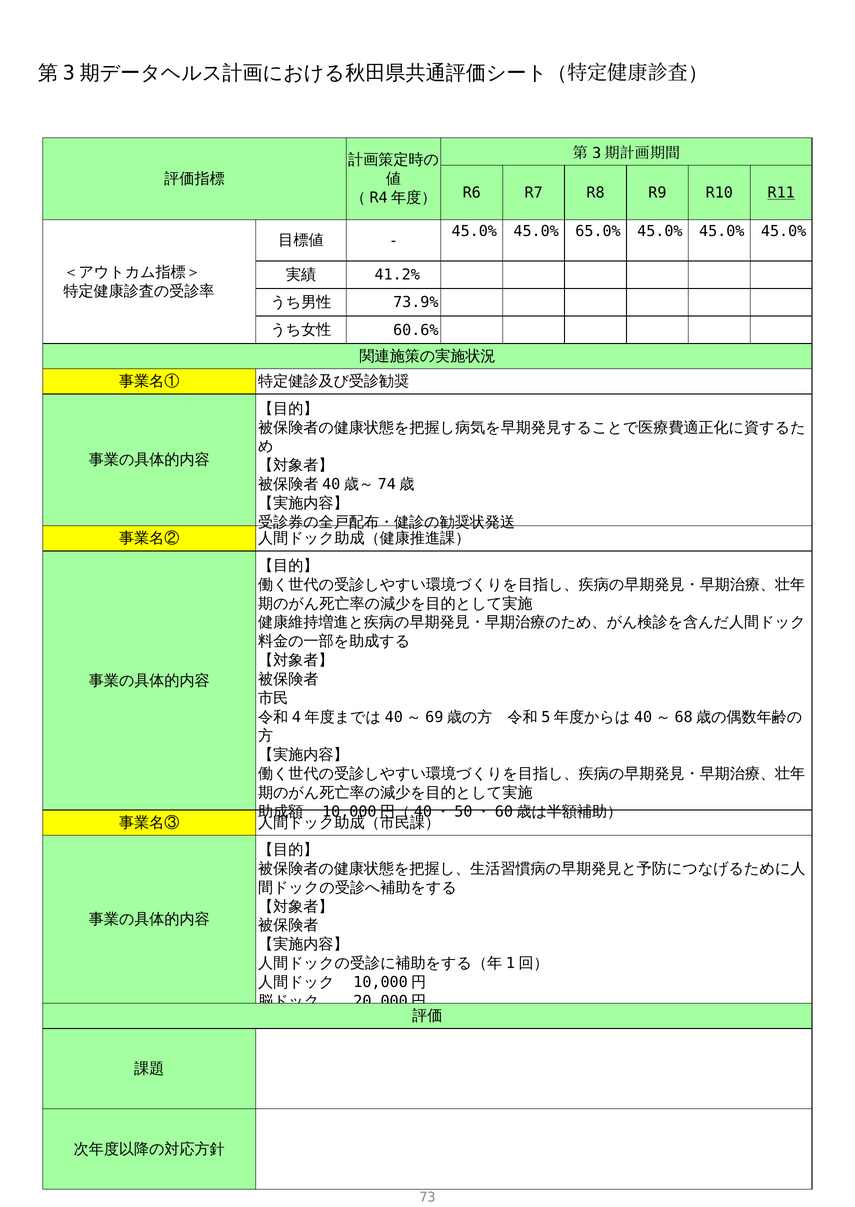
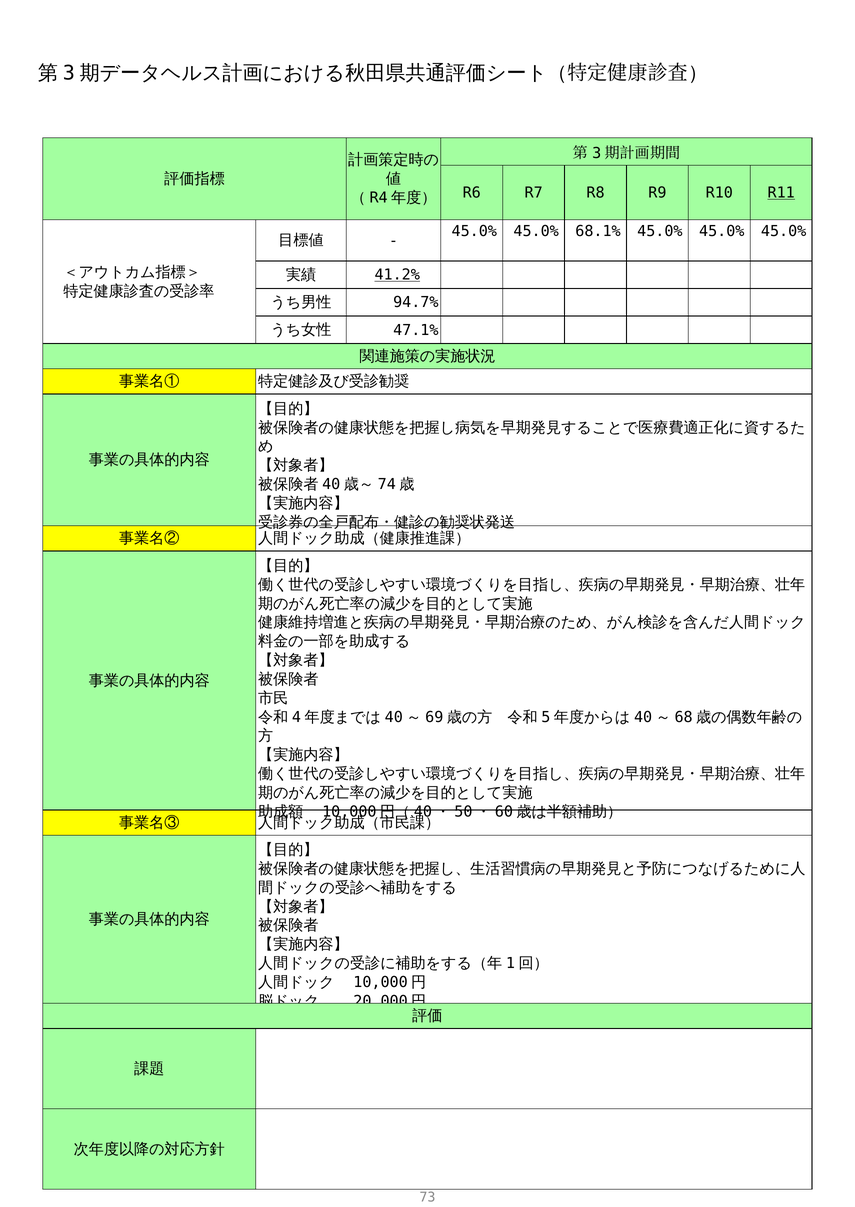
65.0%: 65.0% -> 68.1% (598, 231)
41.2% underline: none -> present (397, 275)
73.9%: 73.9% -> 94.7% (416, 302)
60.6%: 60.6% -> 47.1% (416, 330)
